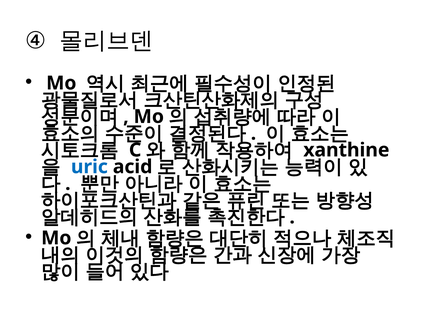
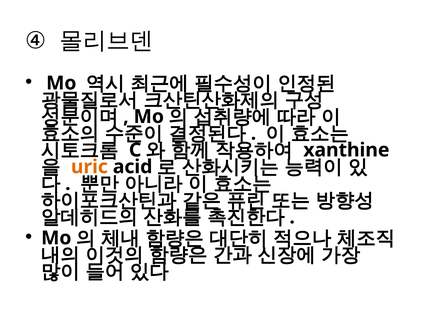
uric colour: blue -> orange (89, 167)
